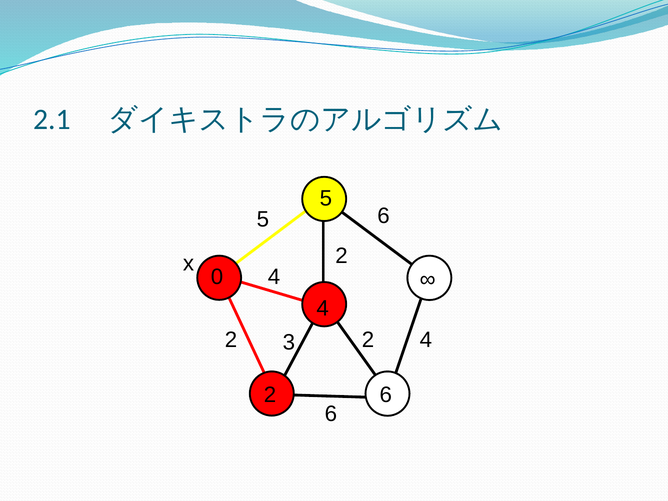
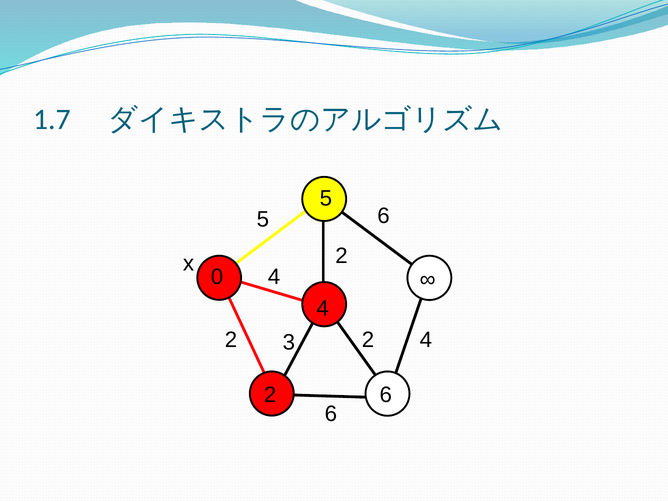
2.1: 2.1 -> 1.7 (52, 119)
